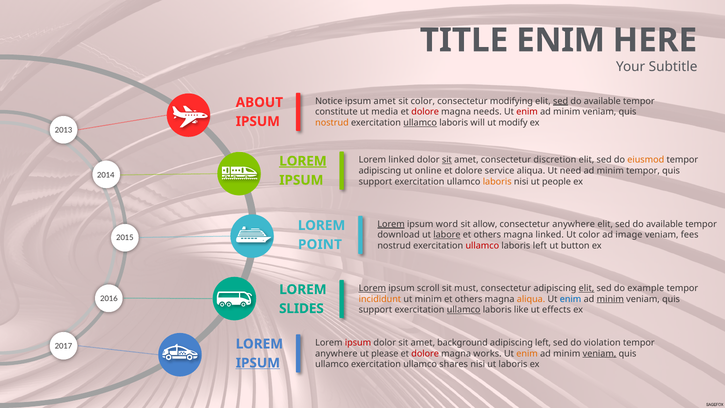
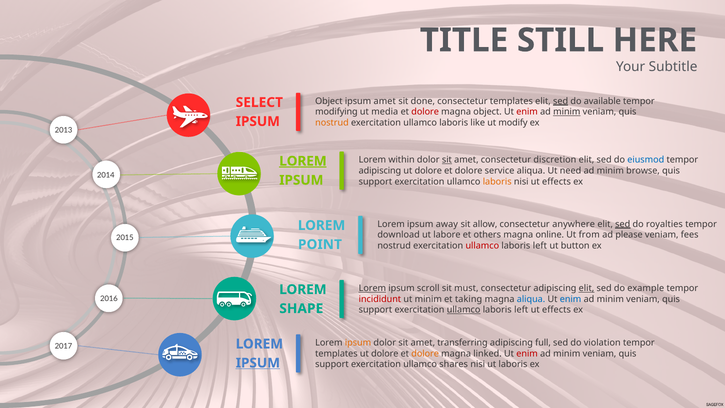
TITLE ENIM: ENIM -> STILL (560, 40)
Notice: Notice -> Object (329, 101)
sit color: color -> done (423, 101)
consectetur modifying: modifying -> templates (511, 101)
ABOUT: ABOUT -> SELECT (259, 102)
constitute: constitute -> modifying (336, 112)
magna needs: needs -> object (488, 112)
minim underline: none -> present (567, 112)
ullamco underline: present -> none (420, 123)
will: will -> like (478, 123)
Lorem linked: linked -> within (402, 160)
eiusmod colour: orange -> blue (646, 160)
online: online -> dolore (428, 171)
minim tempor: tempor -> browse (643, 171)
nisi ut people: people -> effects (556, 182)
Lorem underline: present -> none (391, 224)
word: word -> away (447, 224)
sed underline: none -> present (623, 224)
available: available -> royalties (664, 224)
labore underline: present -> none (447, 235)
magna linked: linked -> online (550, 235)
Ut color: color -> from (589, 235)
image: image -> please (629, 235)
incididunt colour: orange -> red (380, 299)
others: others -> taking (469, 299)
aliqua colour: orange -> blue (531, 299)
minim underline: present -> none (610, 299)
SLIDES: SLIDES -> SHAPE (301, 308)
like: like -> left (521, 310)
ipsum colour: red -> orange (358, 342)
background: background -> transferring (462, 342)
adipiscing left: left -> full (543, 342)
anywhere: anywhere -> templates (336, 353)
please: please -> dolore (385, 353)
dolore colour: red -> orange (425, 353)
works: works -> linked (488, 353)
enim colour: orange -> red (527, 353)
veniam underline: present -> none (599, 353)
ullamco: ullamco -> support (332, 364)
